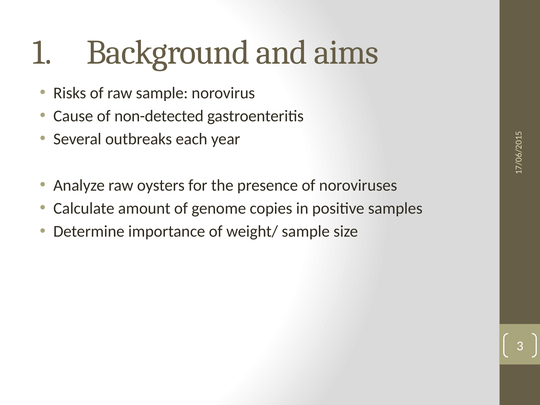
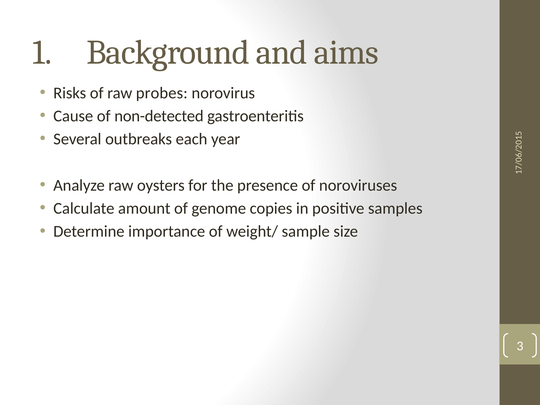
raw sample: sample -> probes (162, 93)
